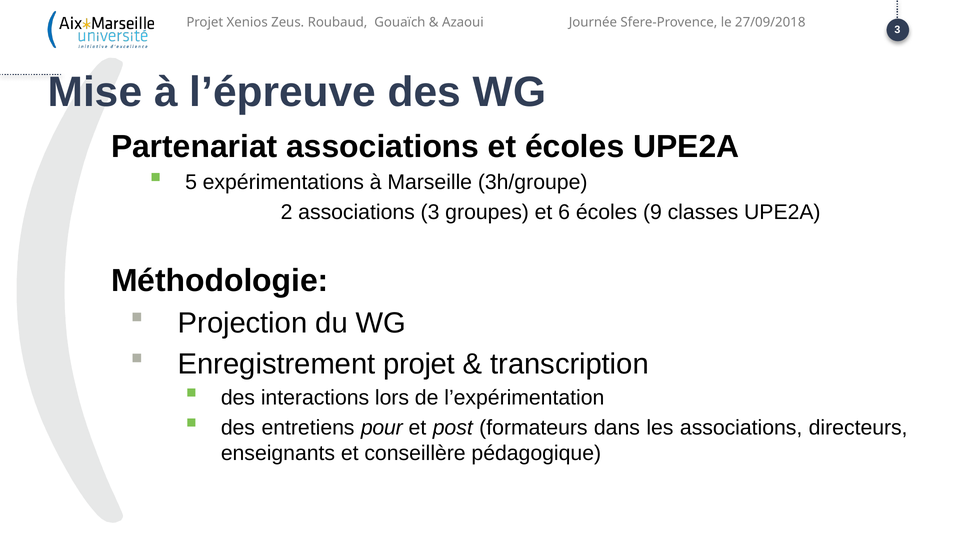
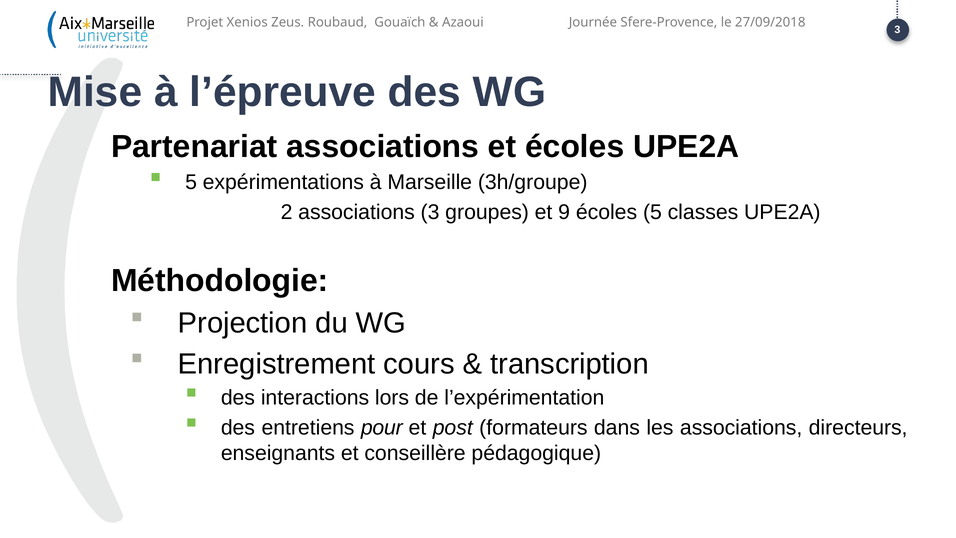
6: 6 -> 9 (564, 212)
écoles 9: 9 -> 5 (652, 212)
Enregistrement projet: projet -> cours (419, 364)
